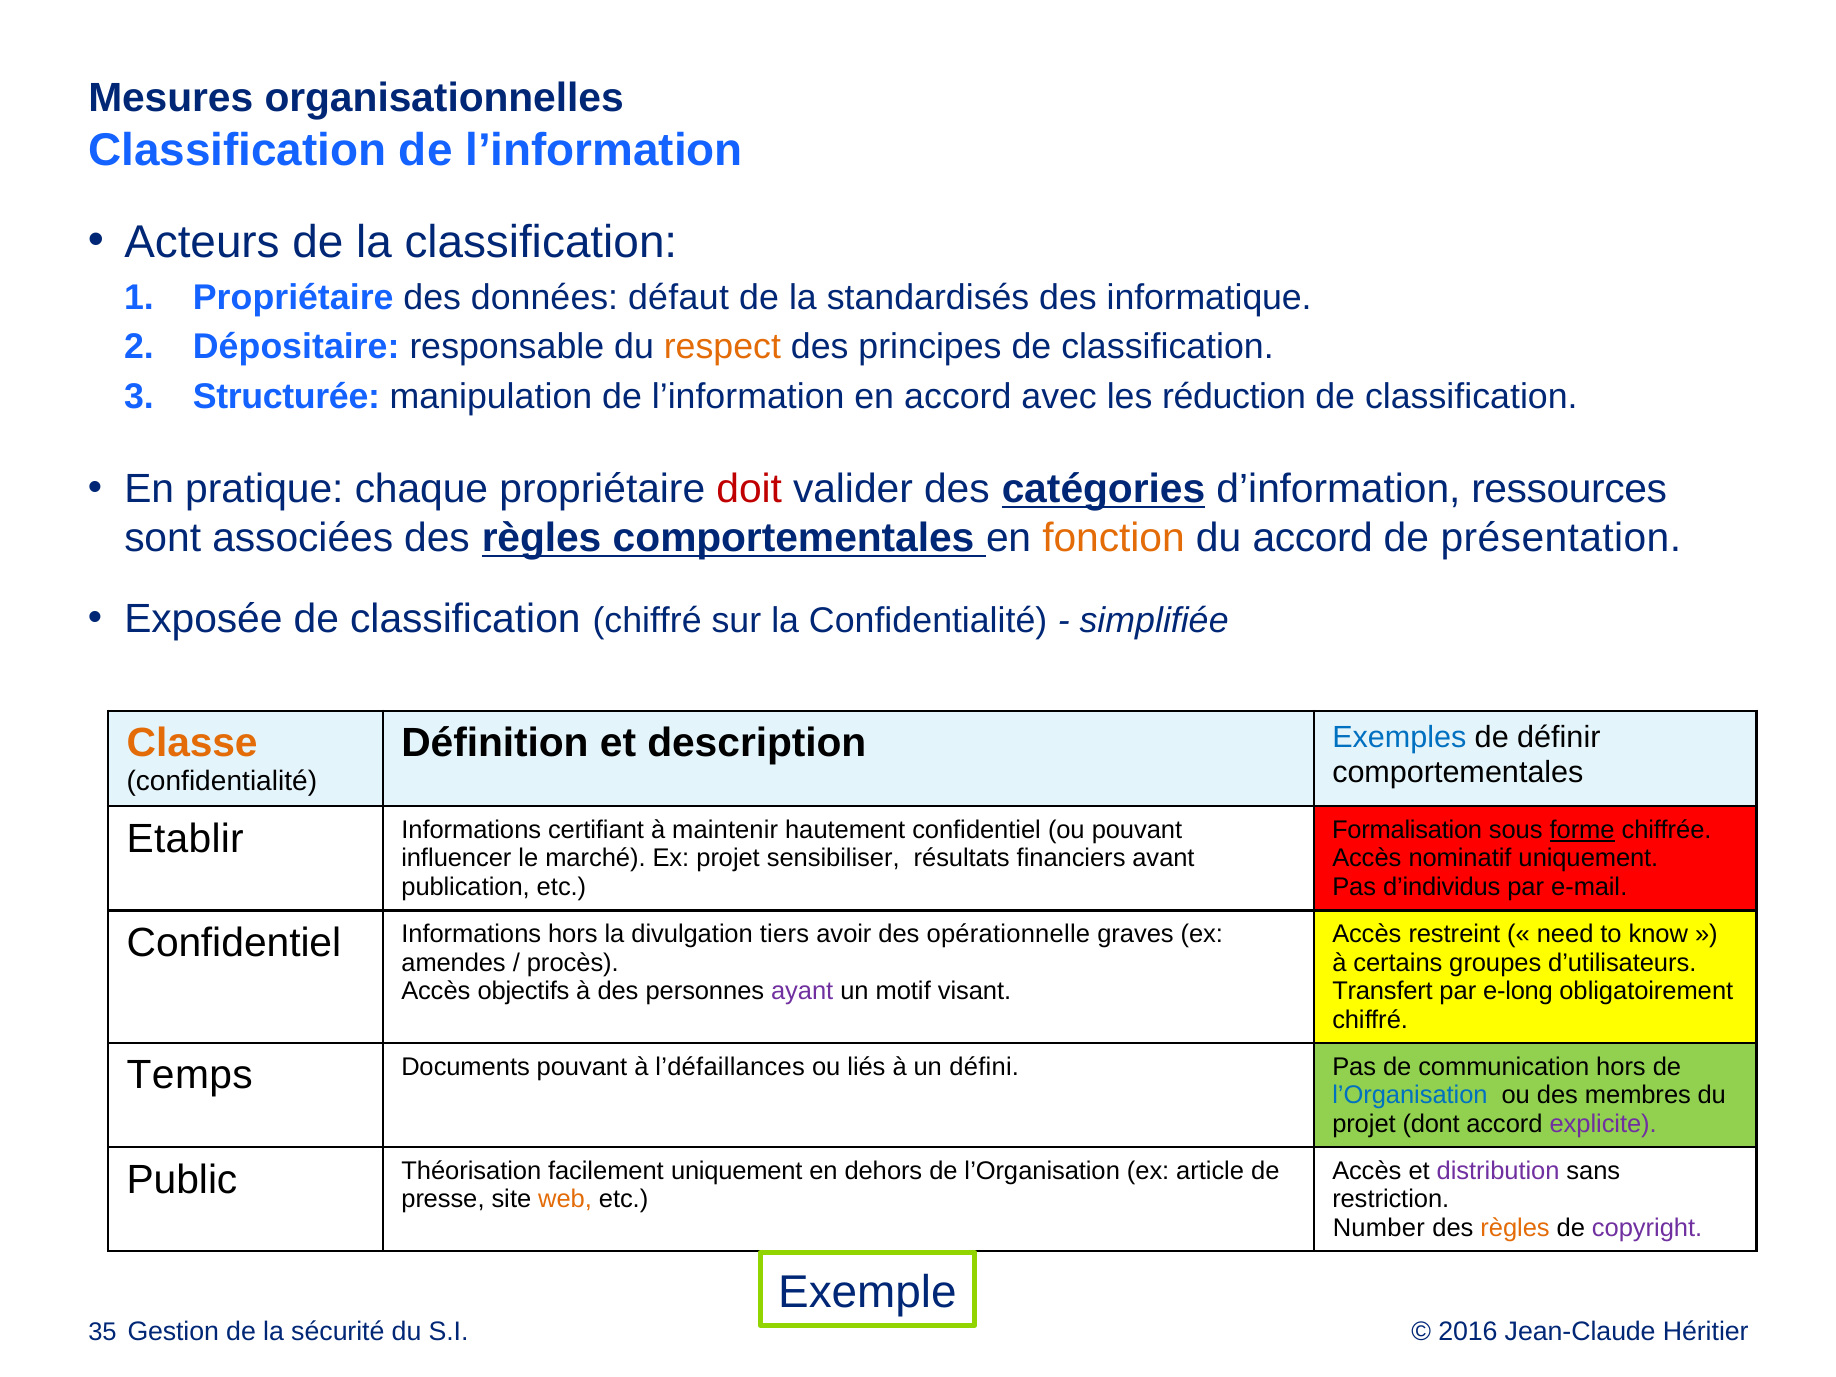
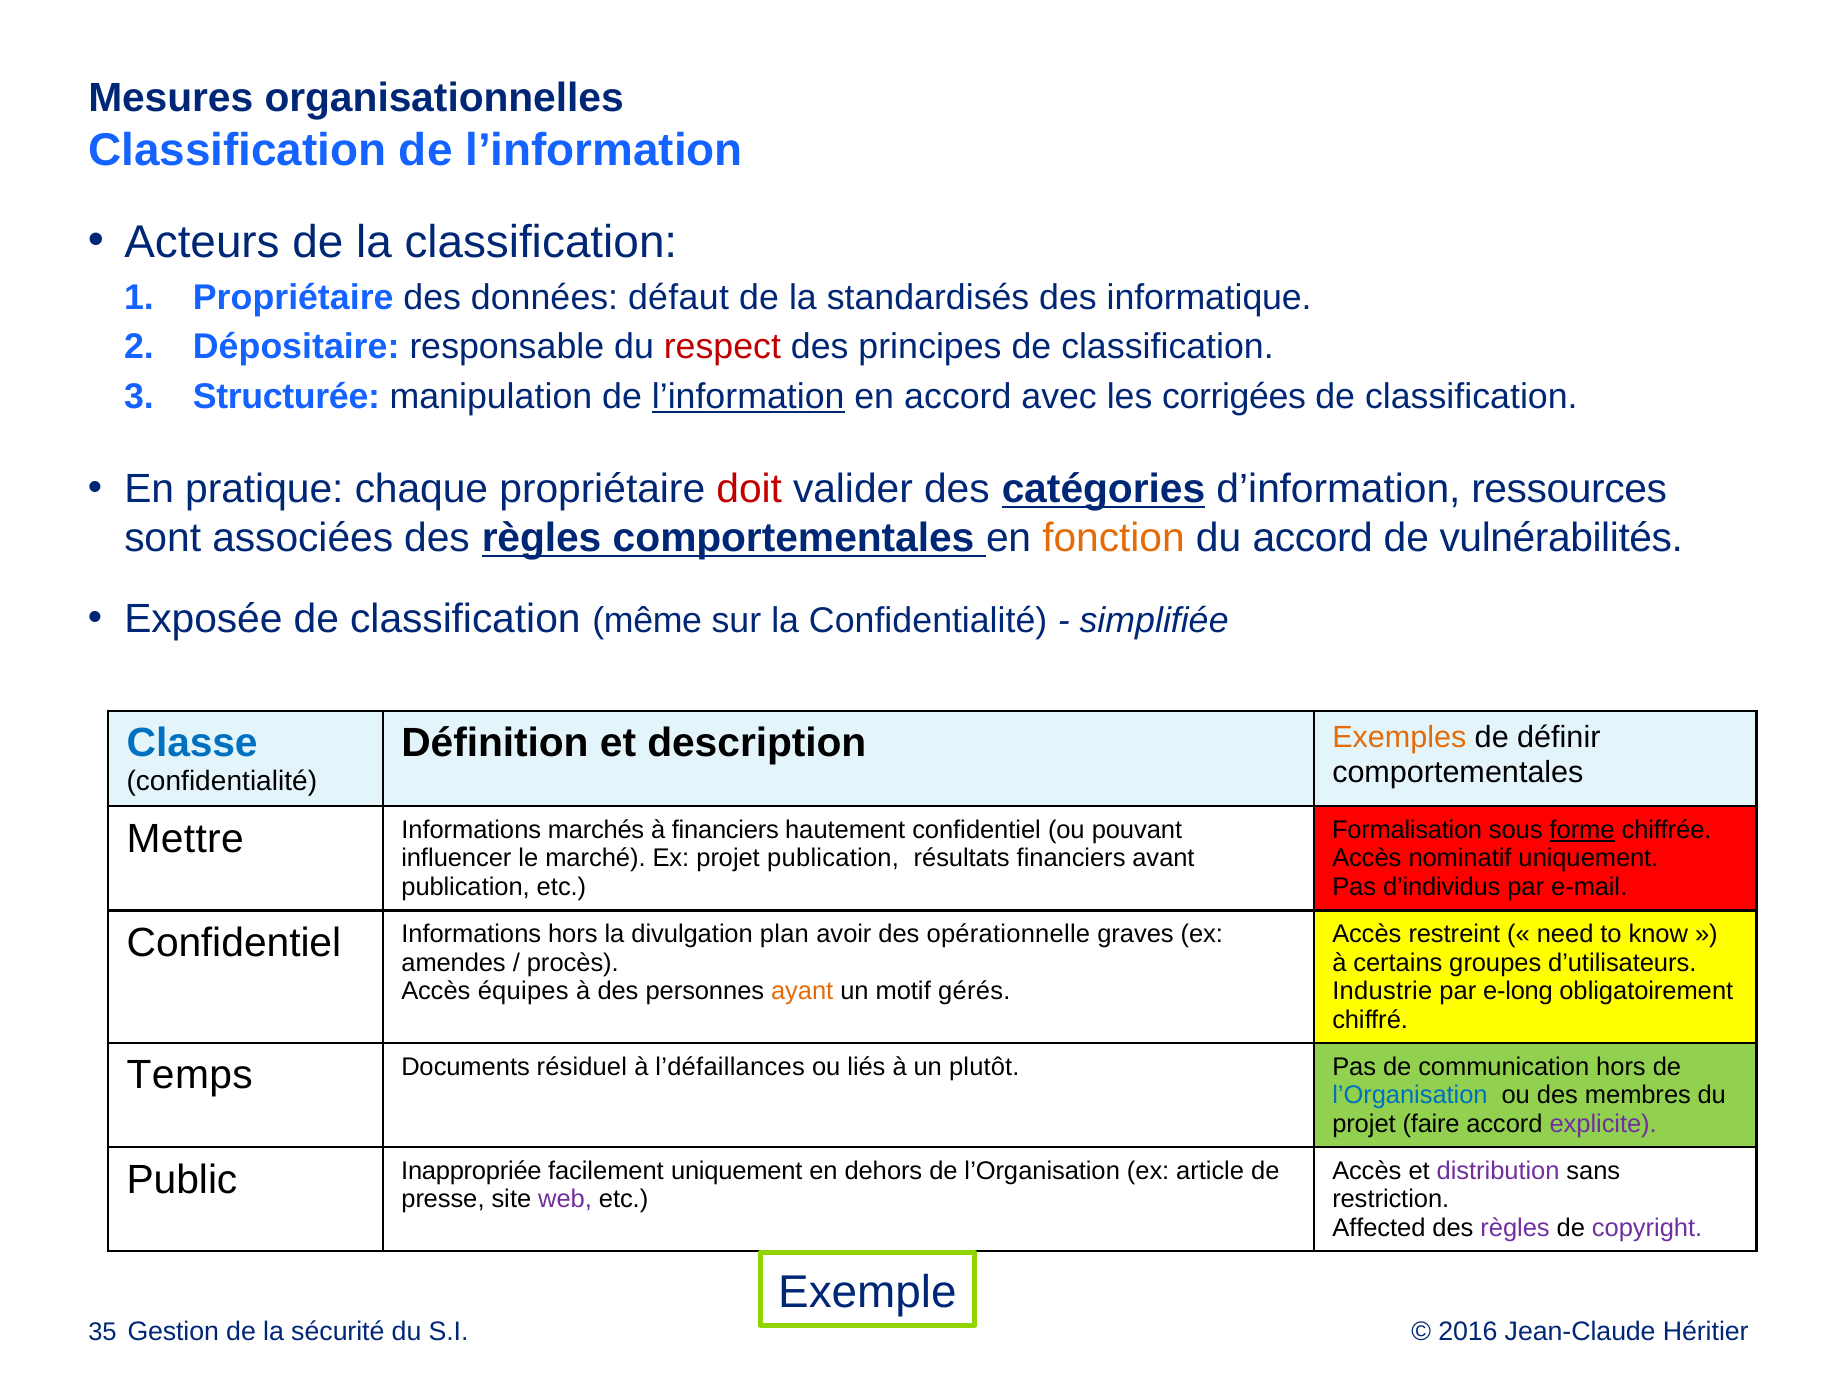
respect colour: orange -> red (722, 347)
l’information underline: none -> present (748, 397)
réduction: réduction -> corrigées (1234, 397)
présentation: présentation -> vulnérabilités (1561, 538)
classification chiffré: chiffré -> même (647, 621)
Classe colour: orange -> blue (192, 743)
Exemples colour: blue -> orange (1399, 738)
Etablir: Etablir -> Mettre (185, 839)
certifiant: certifiant -> marchés (596, 830)
à maintenir: maintenir -> financiers (725, 830)
projet sensibiliser: sensibiliser -> publication (833, 859)
tiers: tiers -> plan (784, 934)
objectifs: objectifs -> équipes (523, 991)
ayant colour: purple -> orange (802, 991)
visant: visant -> gérés (974, 991)
Transfert: Transfert -> Industrie (1382, 991)
Documents pouvant: pouvant -> résiduel (582, 1067)
défini: défini -> plutôt (984, 1067)
dont: dont -> faire (1431, 1124)
Théorisation: Théorisation -> Inappropriée (471, 1171)
web colour: orange -> purple (565, 1199)
Number: Number -> Affected (1379, 1228)
règles colour: orange -> purple (1515, 1228)
